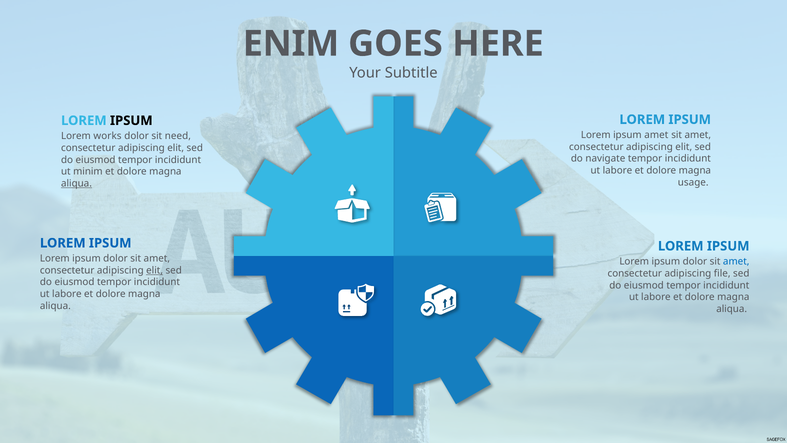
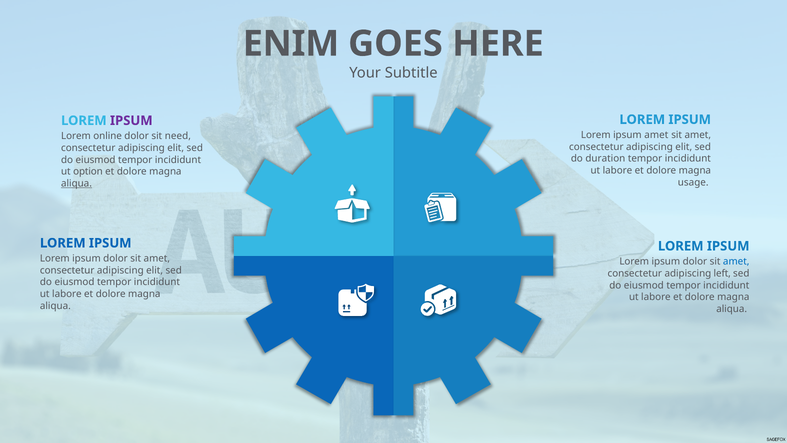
IPSUM colour: black -> purple (131, 121)
works: works -> online (108, 136)
navigate: navigate -> duration (605, 159)
minim: minim -> option (88, 171)
elit underline: present -> none (155, 270)
file: file -> left (722, 273)
